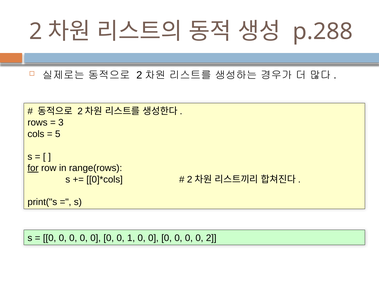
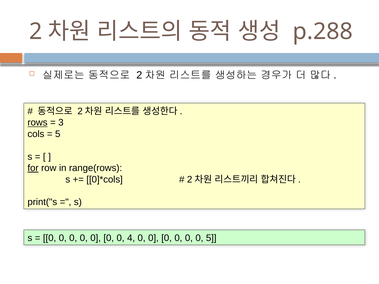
rows underline: none -> present (38, 123)
1: 1 -> 4 (131, 238)
0 2: 2 -> 5 (211, 238)
